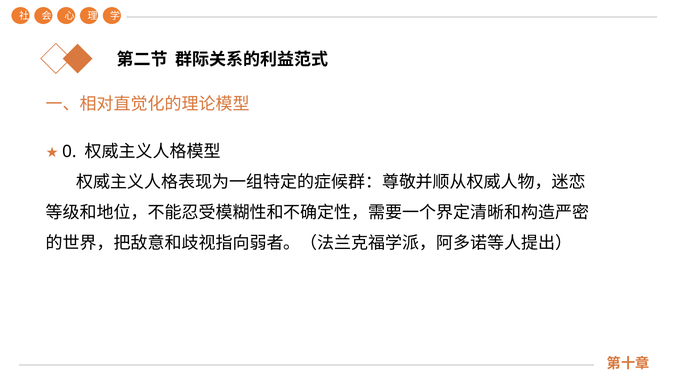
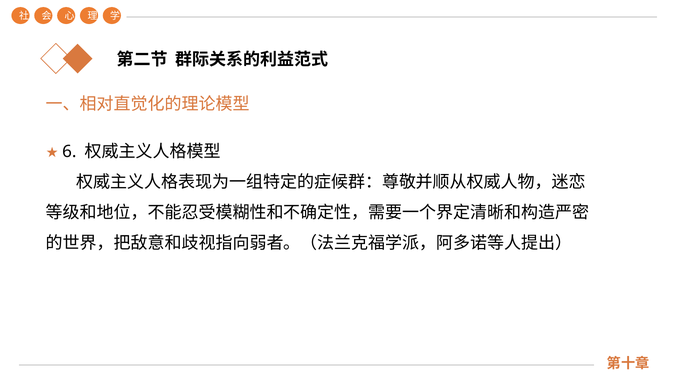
0: 0 -> 6 (69, 152)
